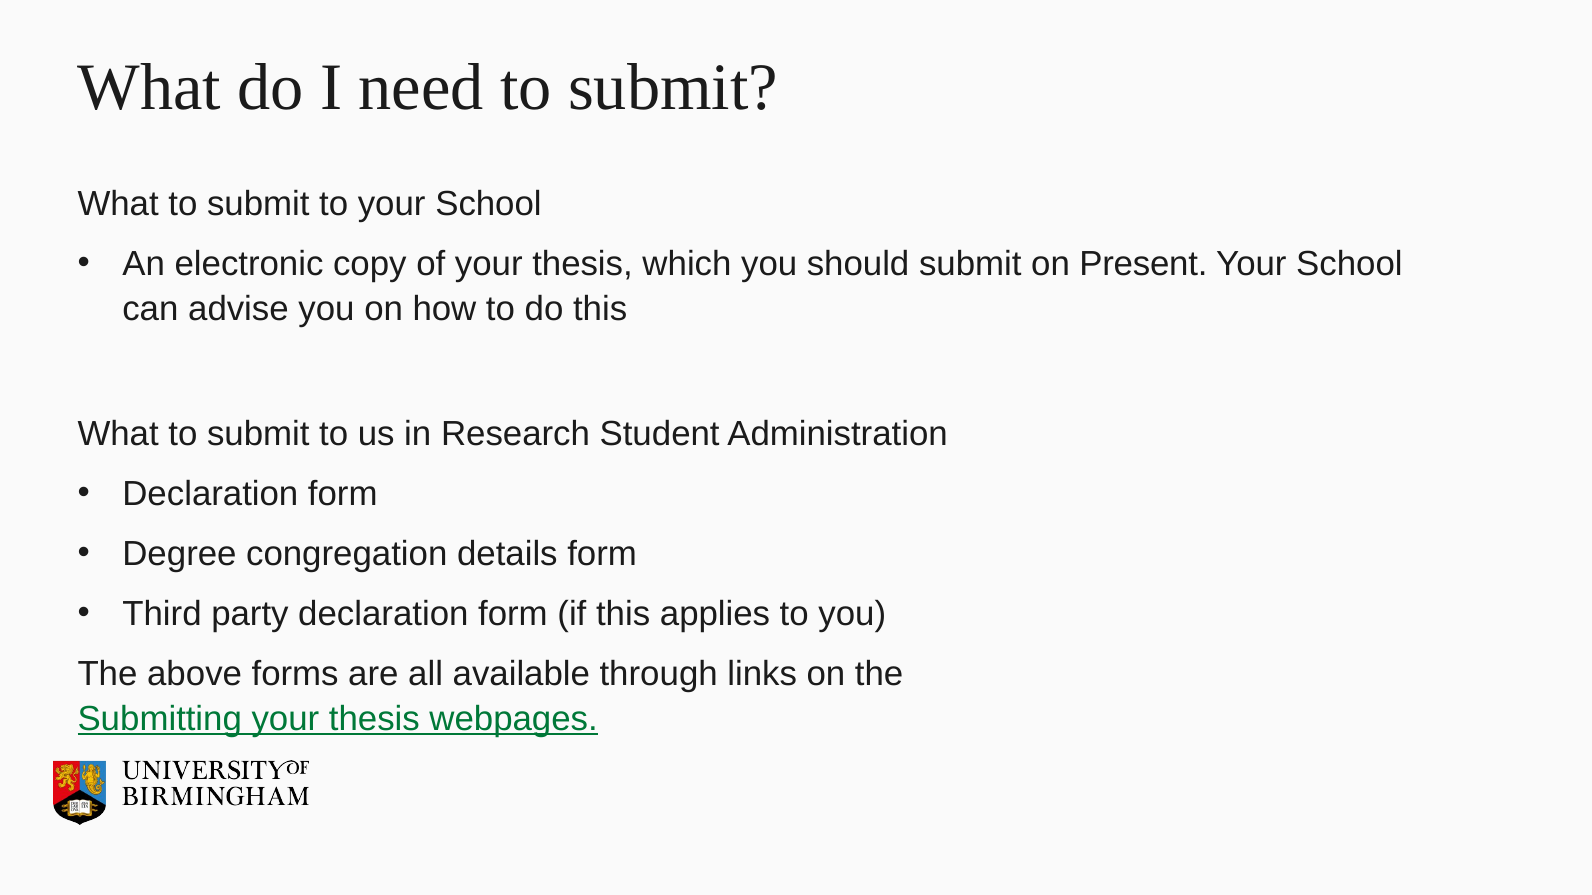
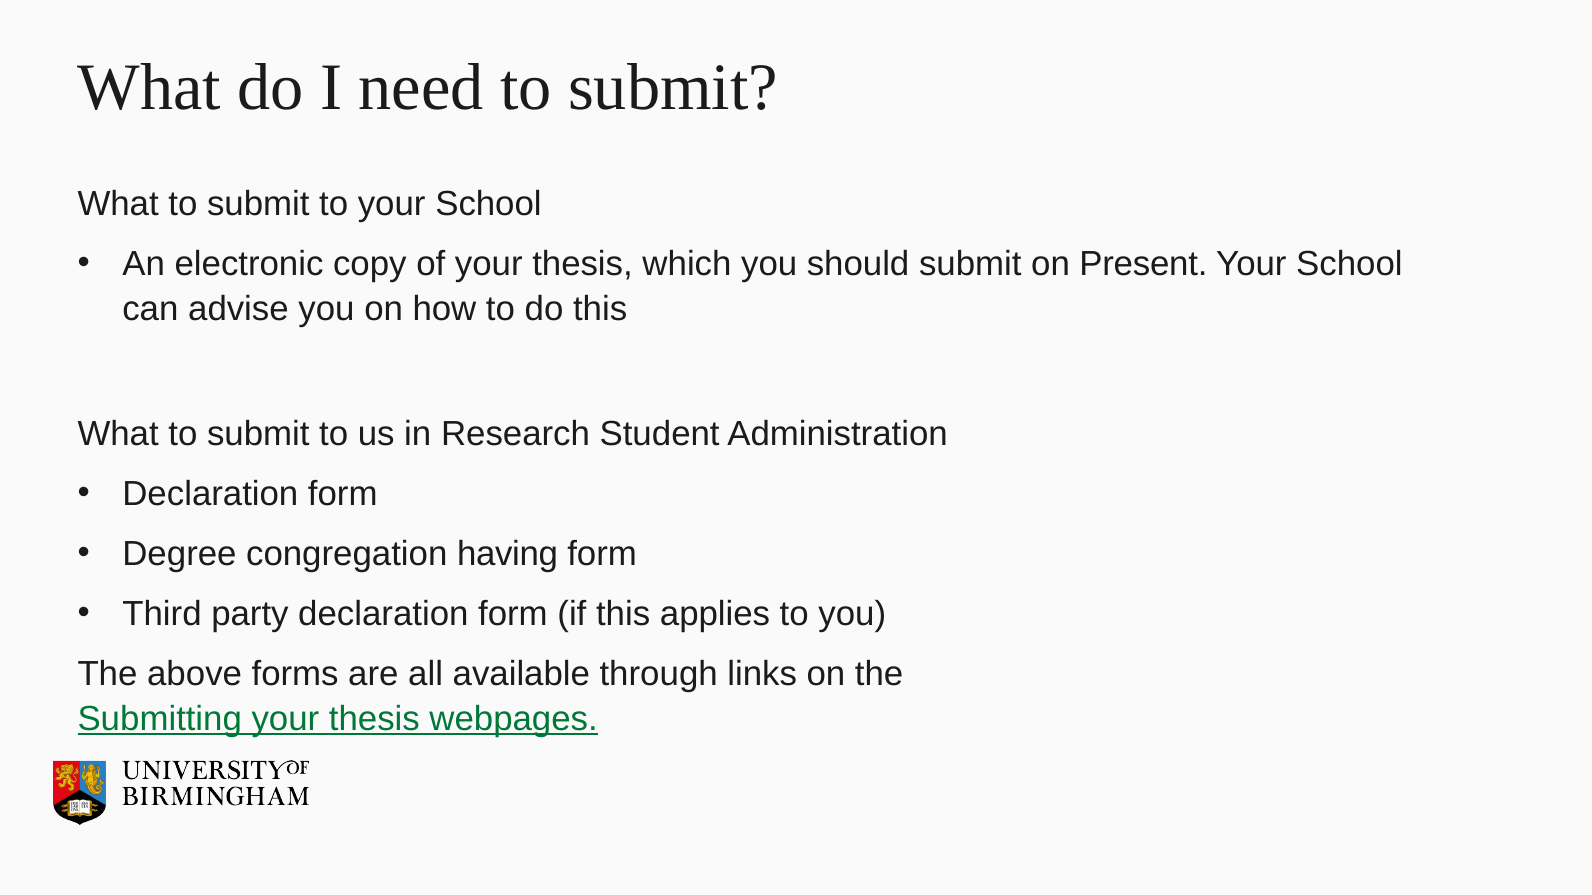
details: details -> having (508, 554)
